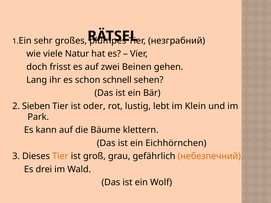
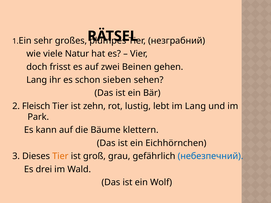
schnell: schnell -> sieben (117, 80)
Sieben: Sieben -> Fleisch (36, 106)
oder: oder -> zehn (94, 106)
im Klein: Klein -> Lang (195, 106)
небезпечний colour: orange -> blue (210, 156)
